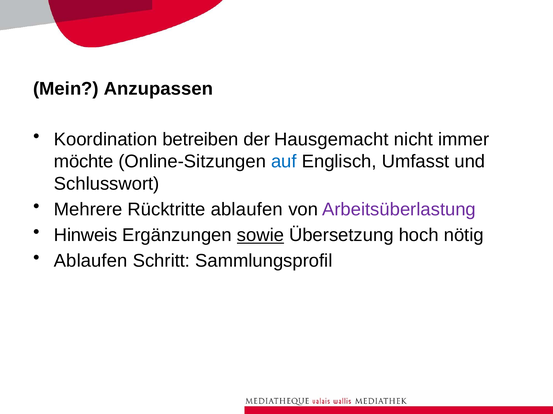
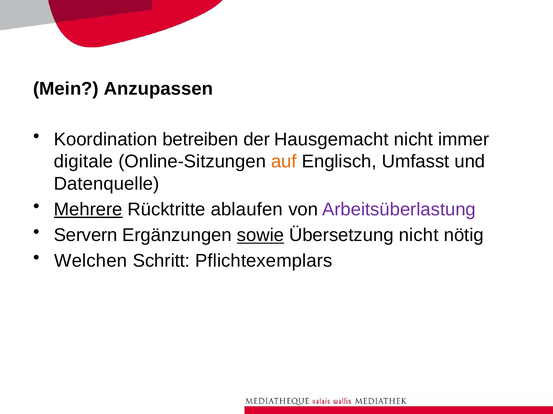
möchte: möchte -> digitale (84, 162)
auf colour: blue -> orange (284, 162)
Schlusswort: Schlusswort -> Datenquelle (107, 184)
Mehrere underline: none -> present (88, 210)
Hinweis: Hinweis -> Servern (86, 236)
Übersetzung hoch: hoch -> nicht (419, 236)
Ablaufen: Ablaufen -> Welchen (91, 261)
Sammlungsprofil: Sammlungsprofil -> Pflichtexemplars (264, 261)
